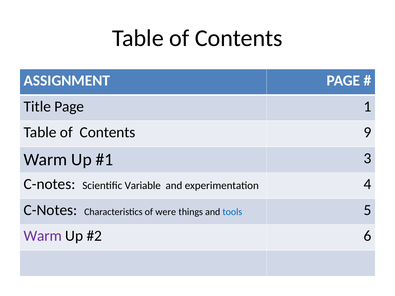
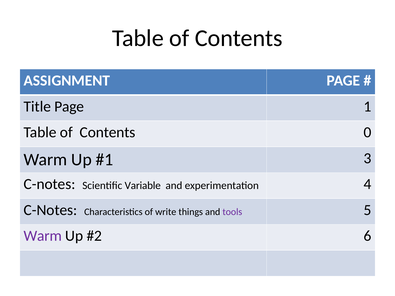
9: 9 -> 0 (367, 132)
were: were -> write (166, 212)
tools colour: blue -> purple (232, 212)
